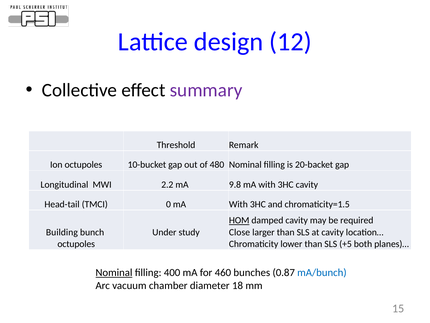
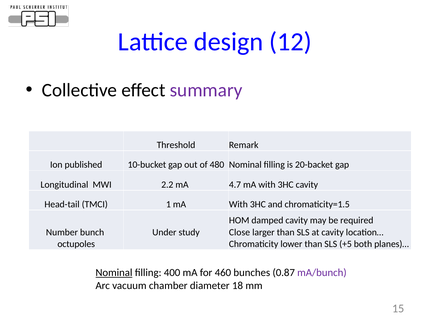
Ion octupoles: octupoles -> published (83, 165)
9.8: 9.8 -> 4.7 (235, 184)
0: 0 -> 1 (168, 204)
HOM underline: present -> none (239, 220)
Building: Building -> Number (62, 232)
mA/bunch colour: blue -> purple (322, 272)
